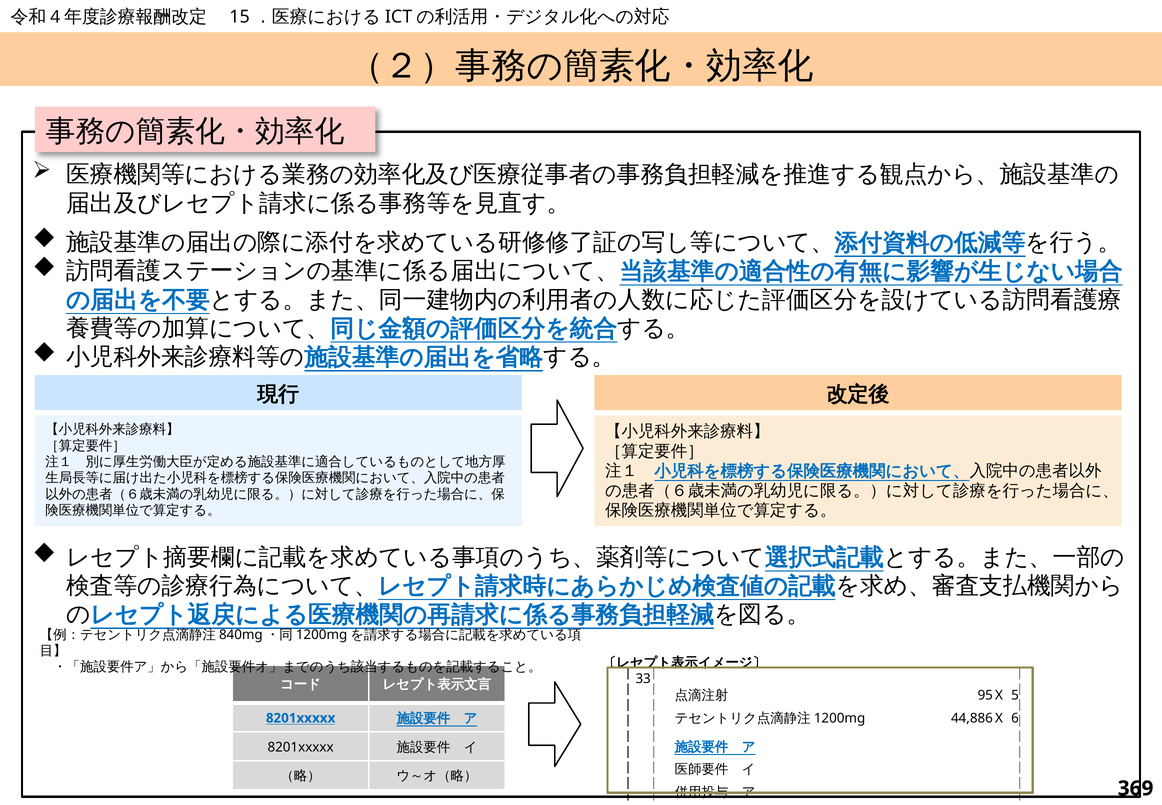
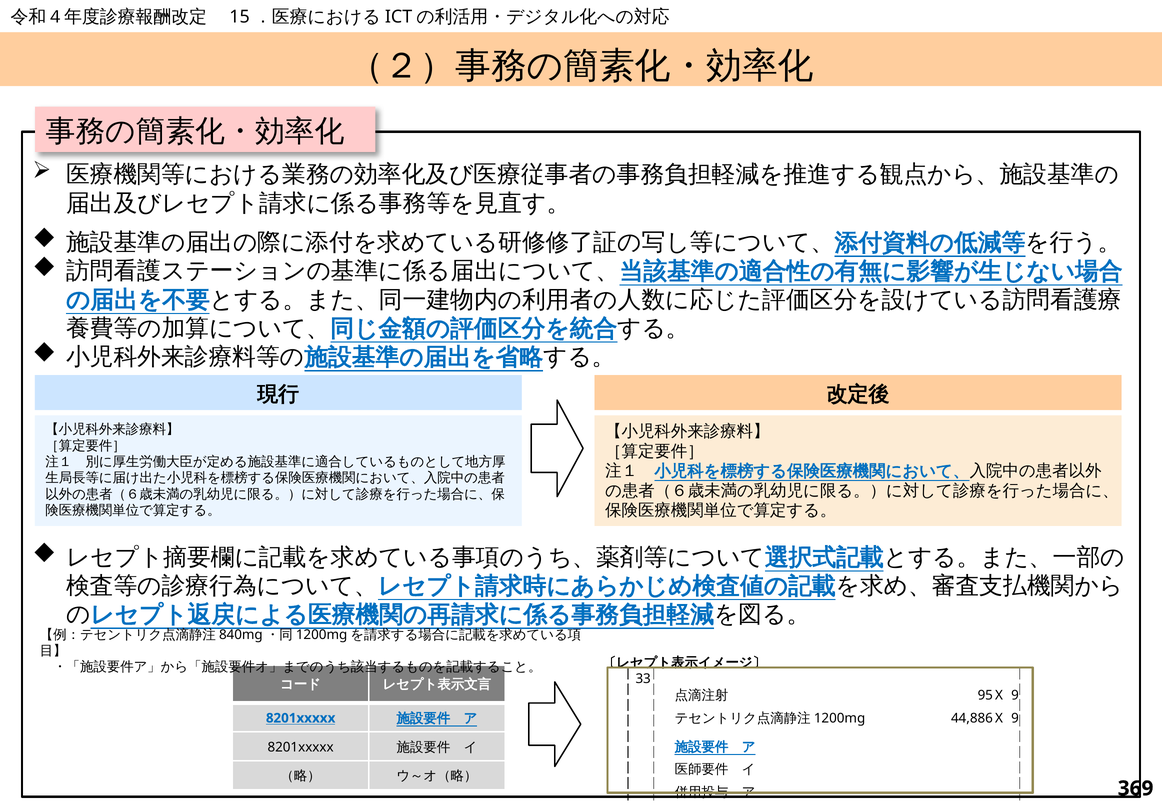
5: 5 -> 9 (1015, 695)
6: 6 -> 9 (1015, 718)
